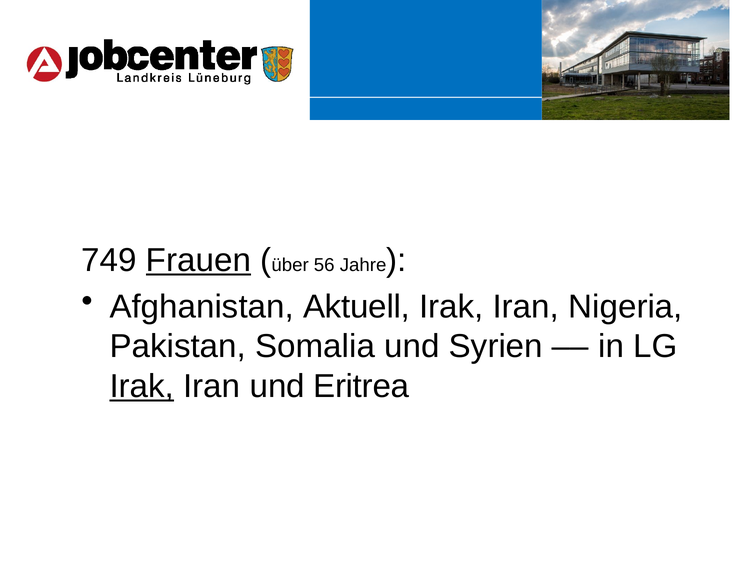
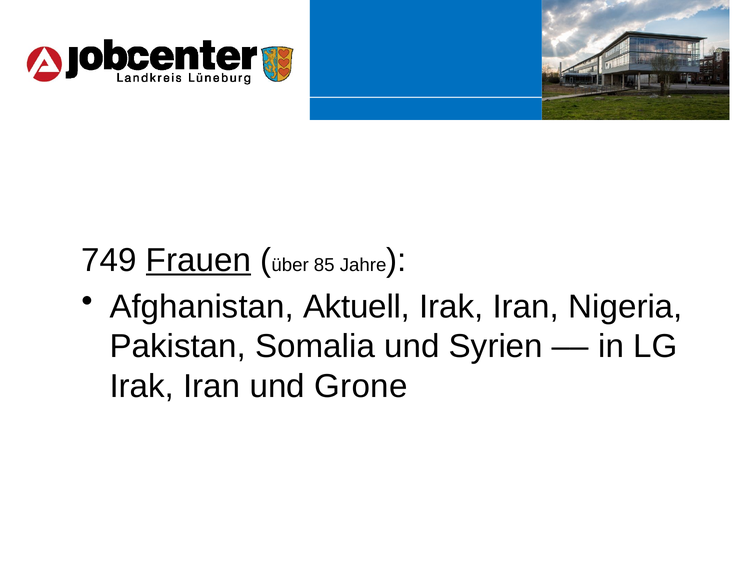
56: 56 -> 85 (324, 265)
Irak underline: present -> none (142, 387)
Eritrea: Eritrea -> Grone (361, 387)
